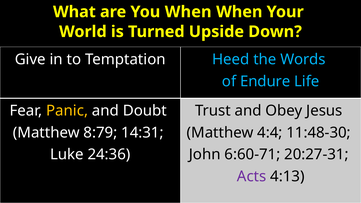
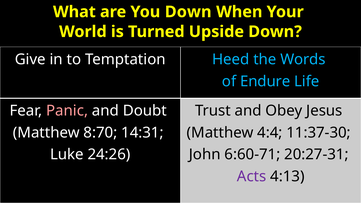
You When: When -> Down (188, 12)
Panic colour: yellow -> pink (67, 111)
8:79: 8:79 -> 8:70 (100, 133)
11:48-30: 11:48-30 -> 11:37-30 (319, 133)
24:36: 24:36 -> 24:26 (109, 155)
